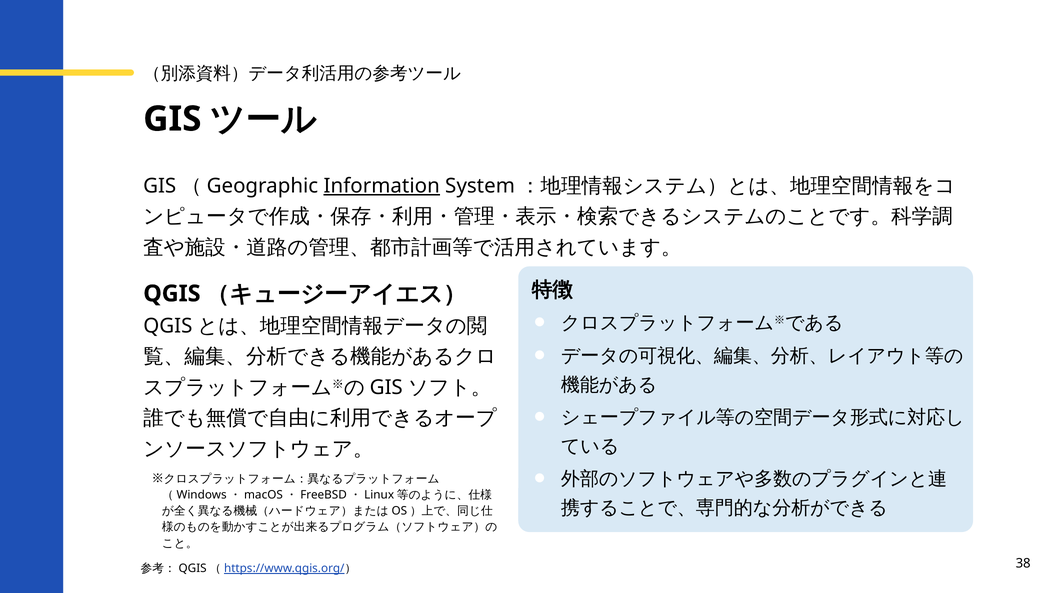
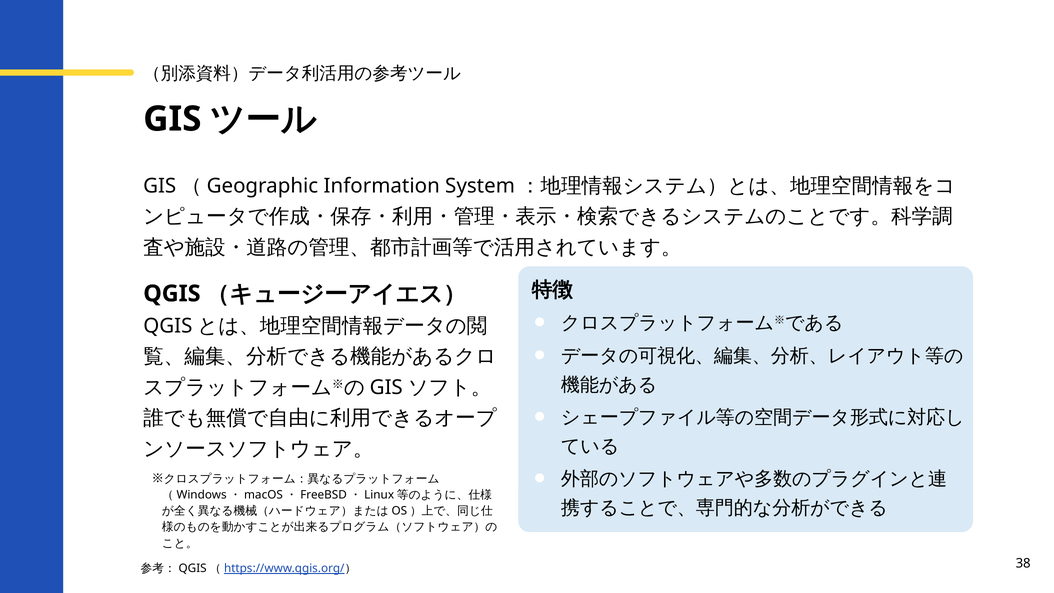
Information underline: present -> none (382, 186)
